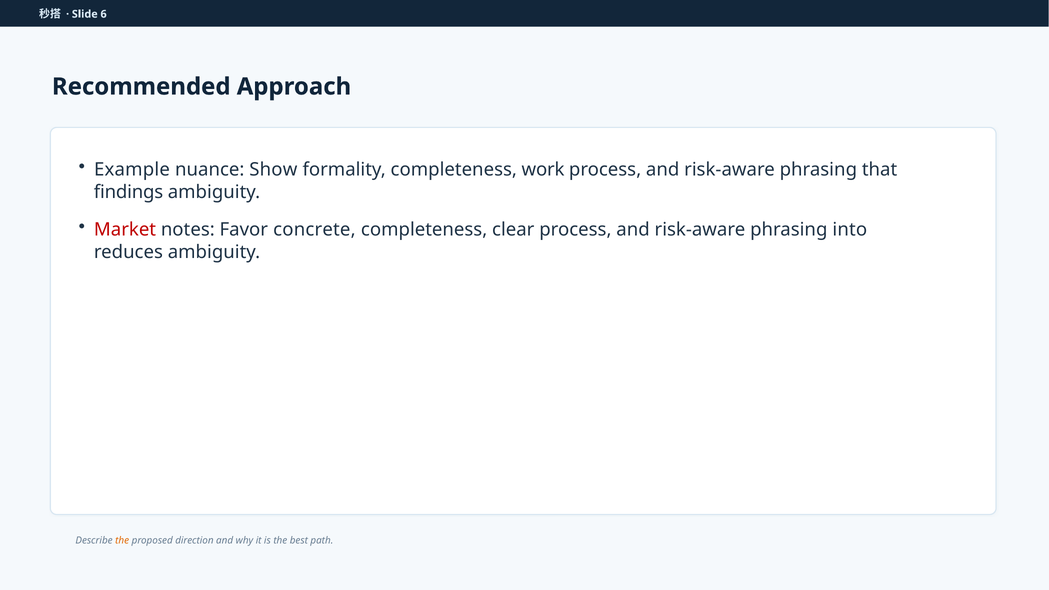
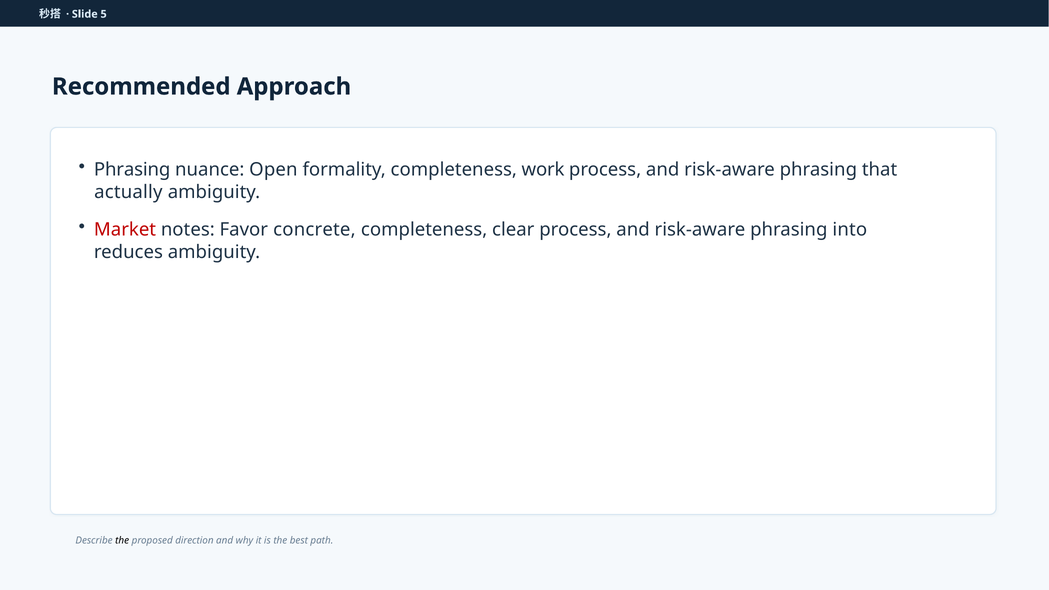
6: 6 -> 5 (104, 14)
Example: Example -> Phrasing (132, 170)
Show: Show -> Open (273, 170)
findings: findings -> actually (128, 192)
the colour: orange -> black (122, 540)
